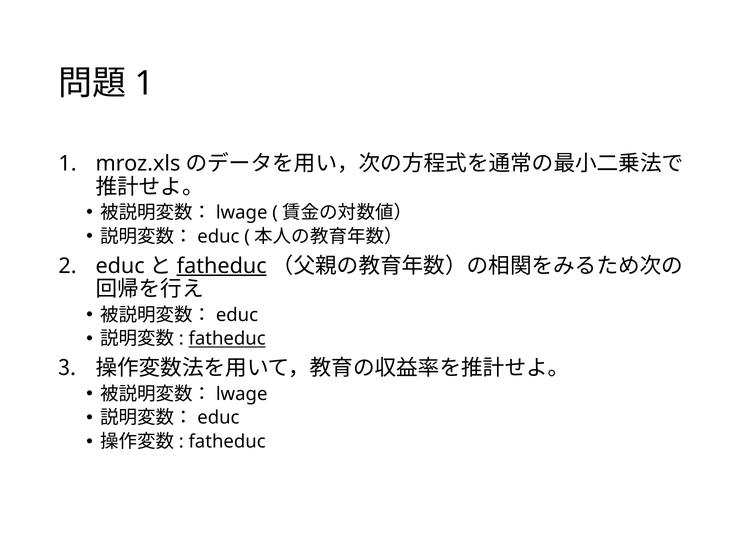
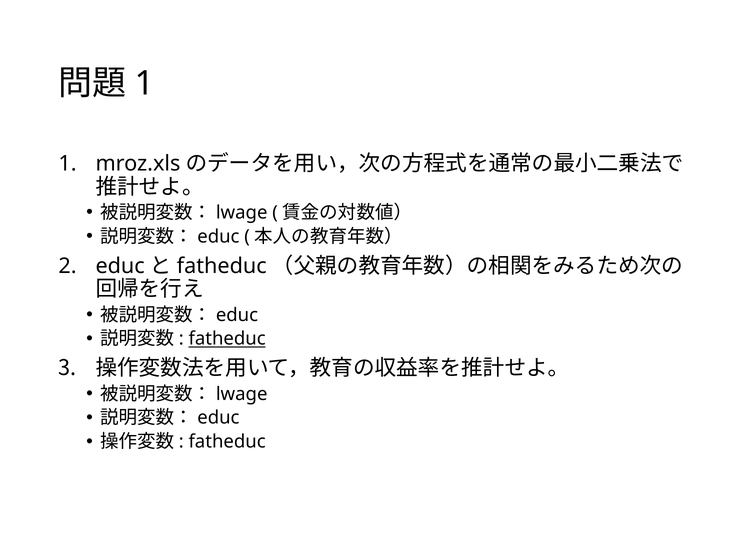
fatheduc underline: present -> none (222, 266)
